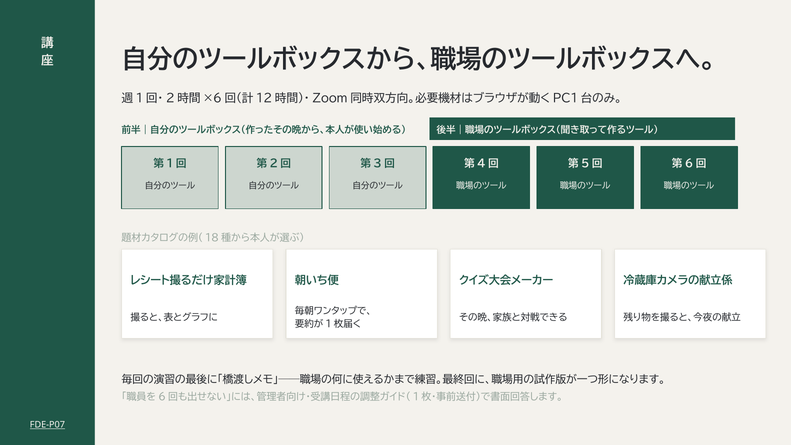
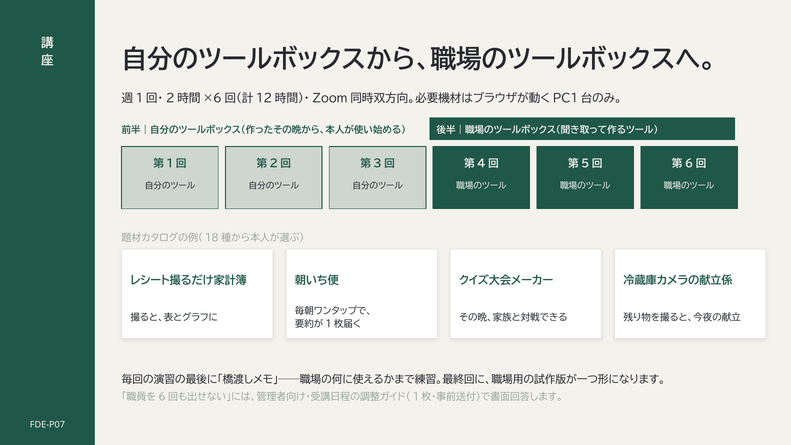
FDE-P07 underline: present -> none (47, 425)
